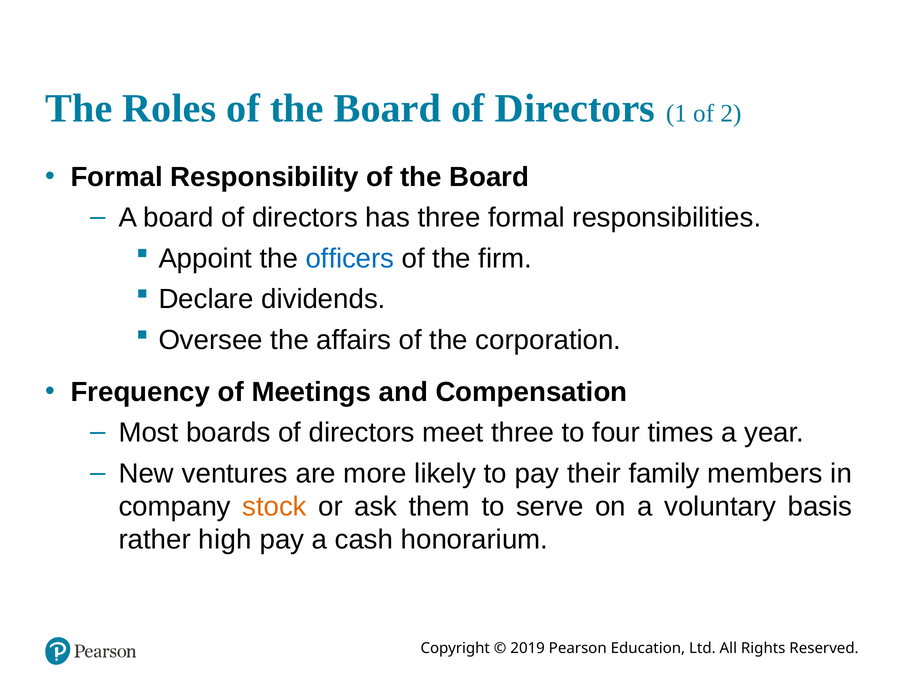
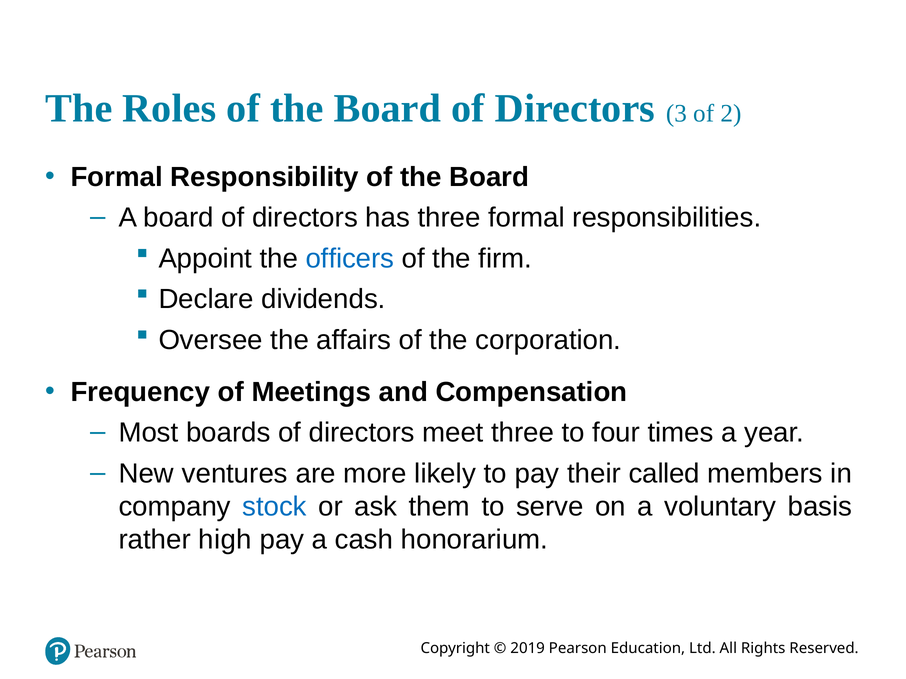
1: 1 -> 3 (676, 114)
family: family -> called (664, 474)
stock colour: orange -> blue (274, 507)
